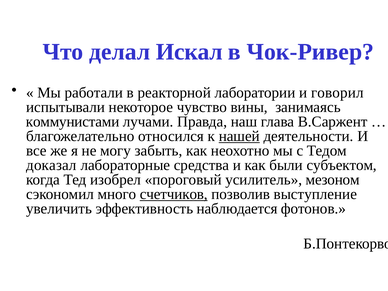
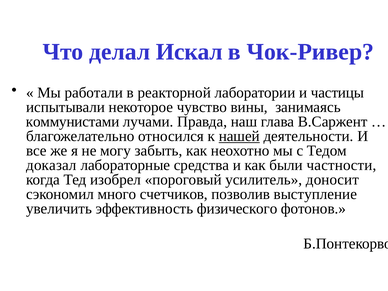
говорил: говорил -> частицы (337, 93)
субъектом: субъектом -> частности (342, 165)
мезоном: мезоном -> доносит (333, 180)
счетчиков underline: present -> none (174, 194)
наблюдается: наблюдается -> физического (237, 209)
